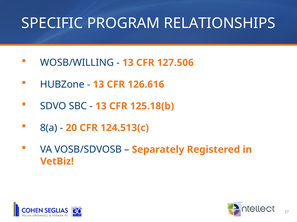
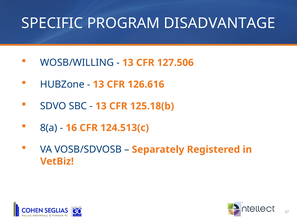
RELATIONSHIPS: RELATIONSHIPS -> DISADVANTAGE (220, 23)
20: 20 -> 16 (71, 128)
